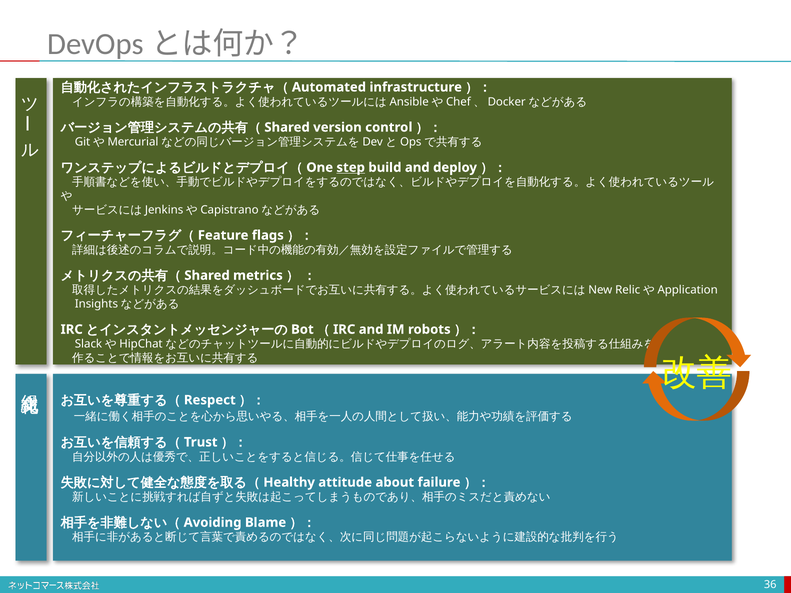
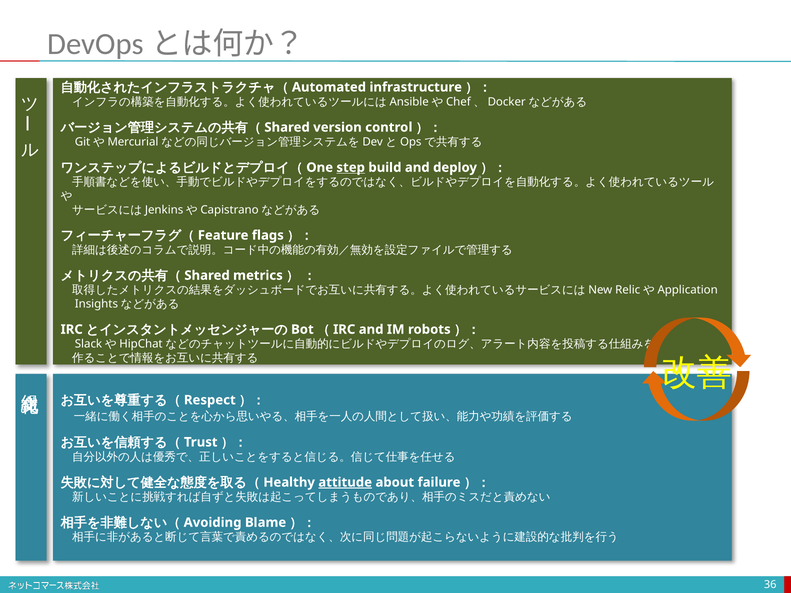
attitude underline: none -> present (345, 483)
